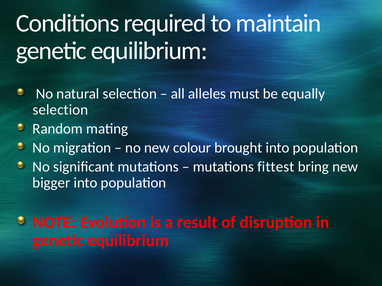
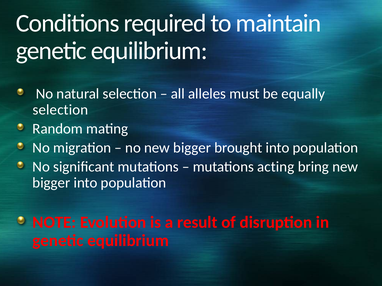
no new colour: colour -> bigger (192, 148)
fittest: fittest -> acting (276, 167)
